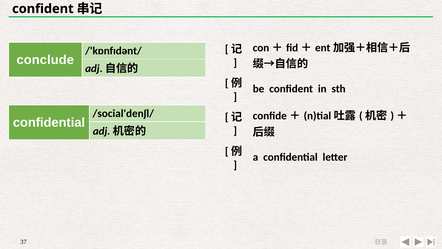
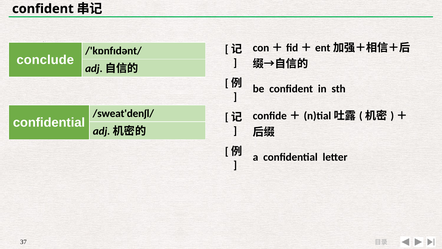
/social'denʃl/: /social'denʃl/ -> /sweat'denʃl/ (123, 113)
